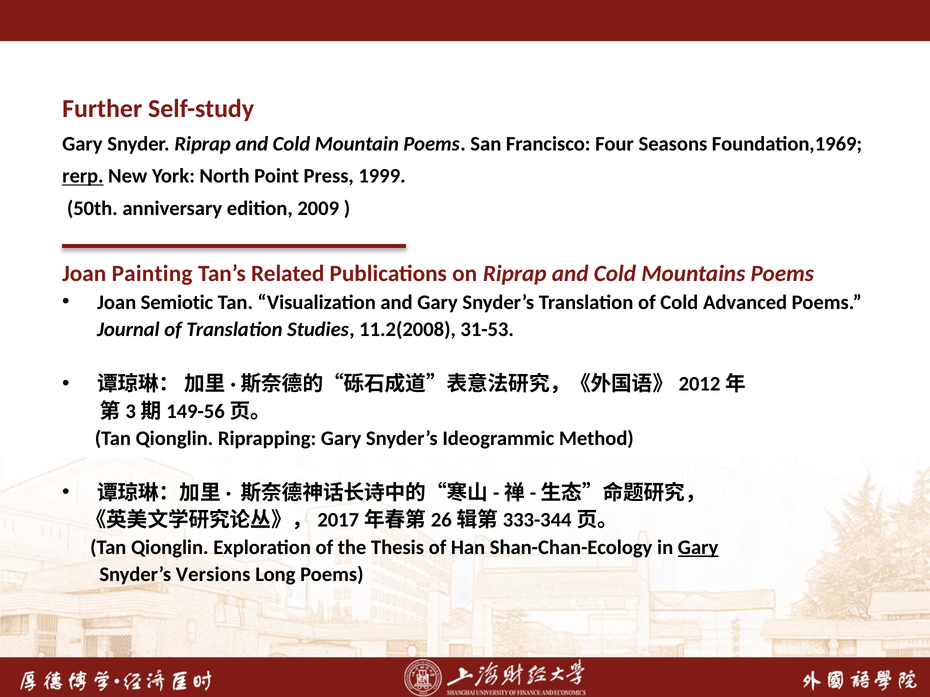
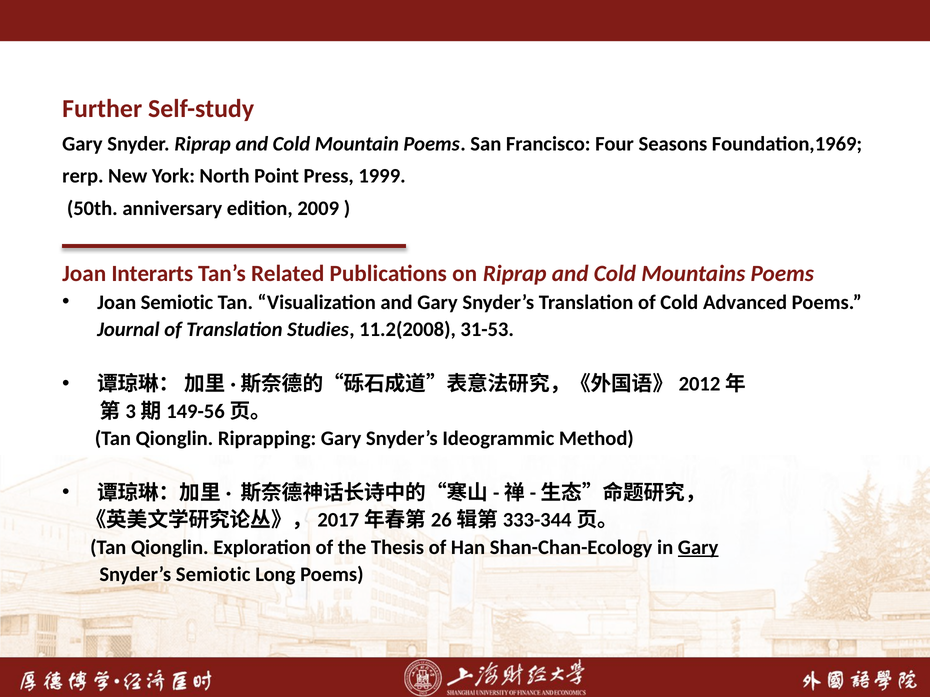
rerp underline: present -> none (83, 176)
Painting: Painting -> Interarts (152, 274)
Snyder’s Versions: Versions -> Semiotic (213, 575)
